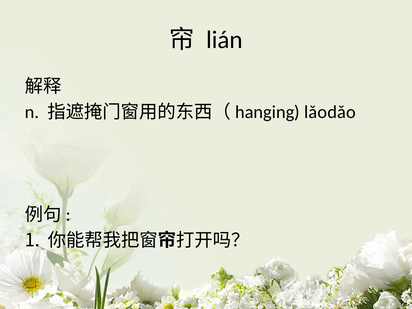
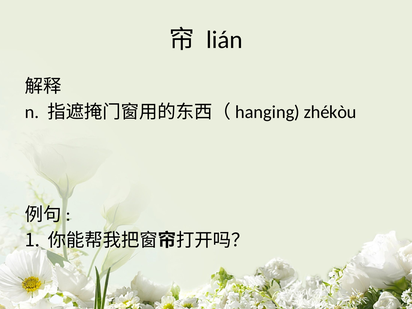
lǎodǎo: lǎodǎo -> zhékòu (330, 112)
